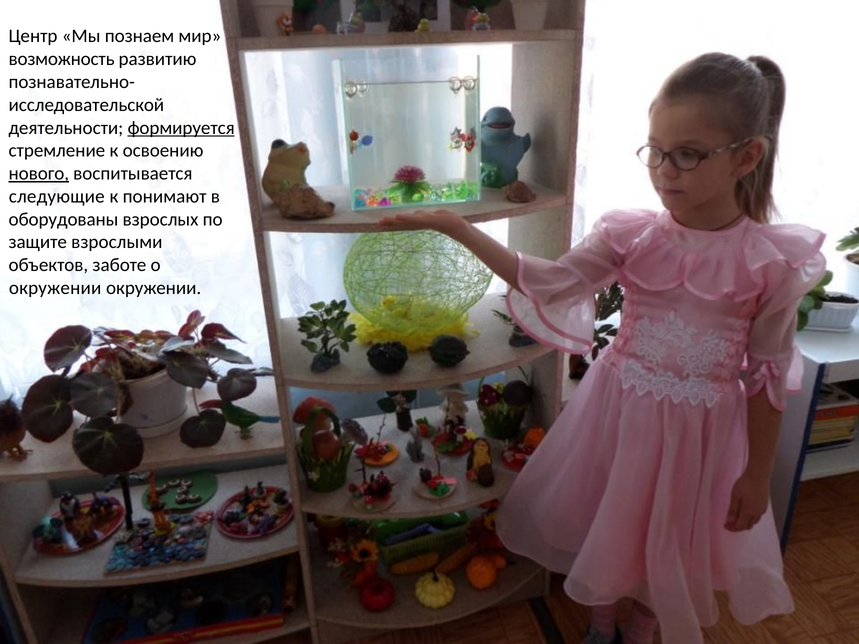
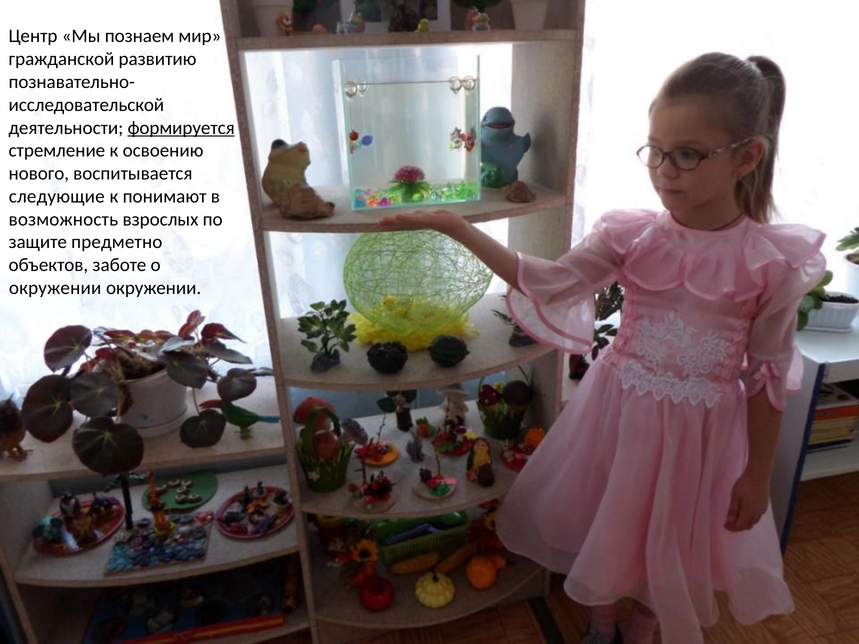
возможность: возможность -> гражданской (61, 59)
нового underline: present -> none (39, 174)
оборудованы: оборудованы -> возможность (63, 219)
взрослыми: взрослыми -> предметно (117, 242)
